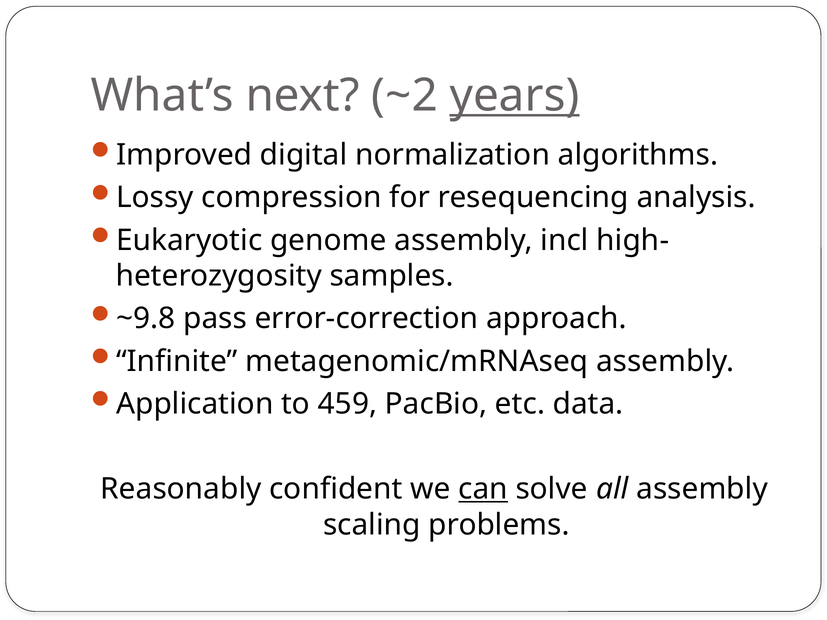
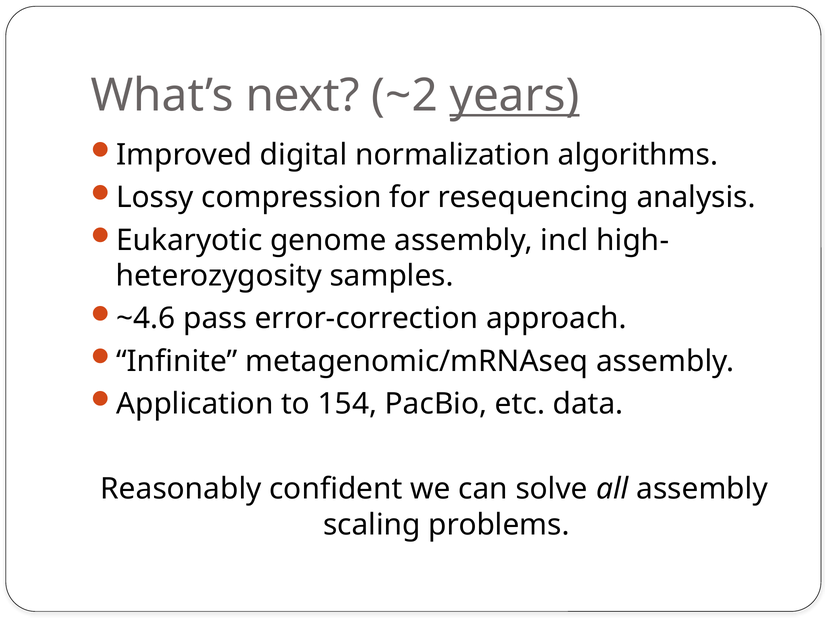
~9.8: ~9.8 -> ~4.6 (146, 319)
459: 459 -> 154 (347, 404)
can underline: present -> none (483, 489)
